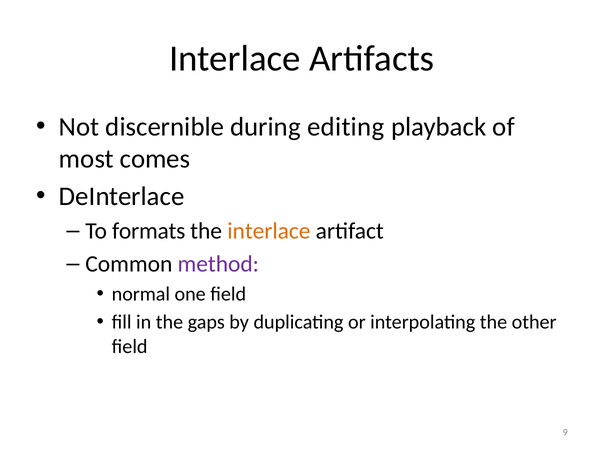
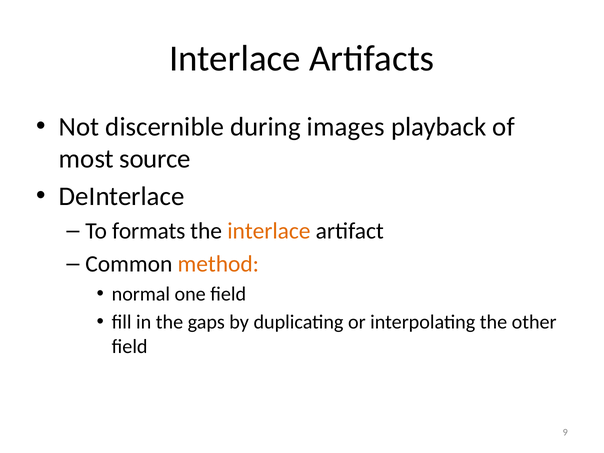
editing: editing -> images (346, 127)
comes: comes -> source (155, 159)
method colour: purple -> orange (218, 264)
